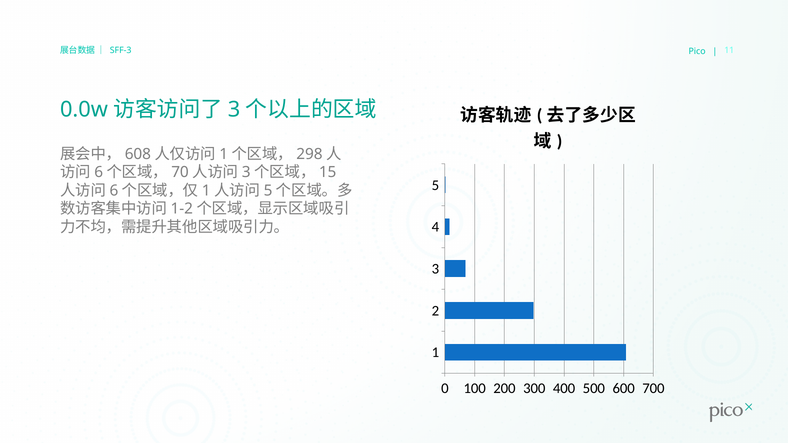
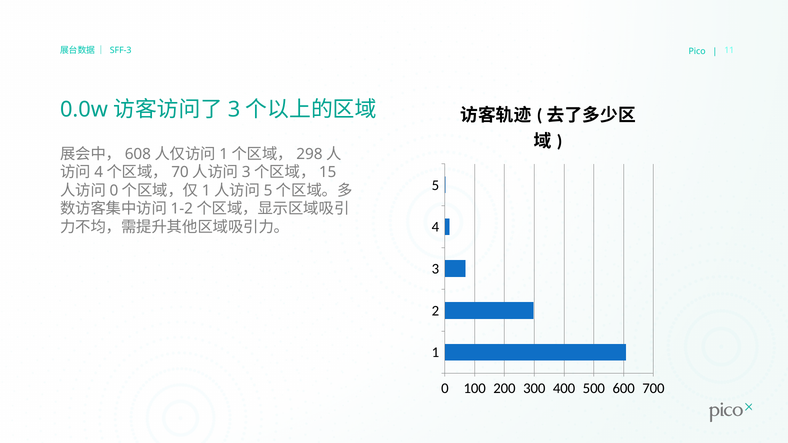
6: 6 -> 4 (99, 172)
6: 6 -> 0 (114, 191)
